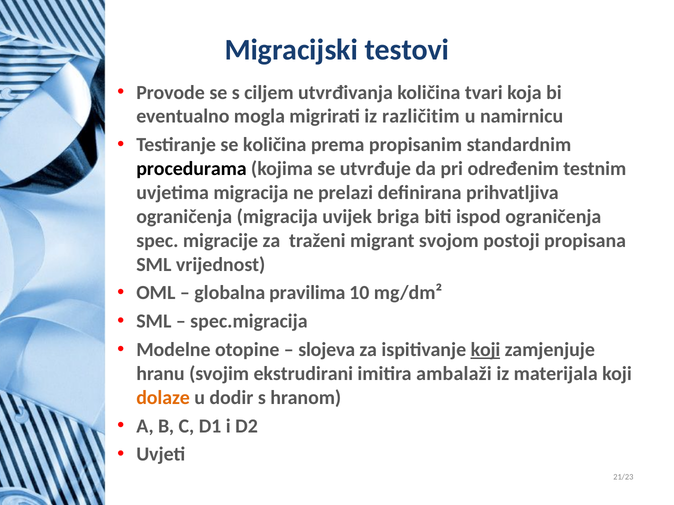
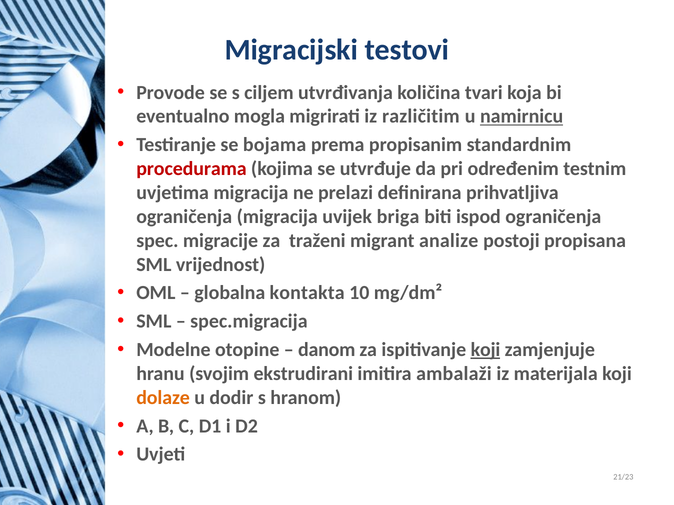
namirnicu underline: none -> present (522, 117)
se količina: količina -> bojama (275, 145)
procedurama colour: black -> red (191, 169)
svojom: svojom -> analize (449, 241)
pravilima: pravilima -> kontakta (307, 293)
slojeva: slojeva -> danom (327, 350)
